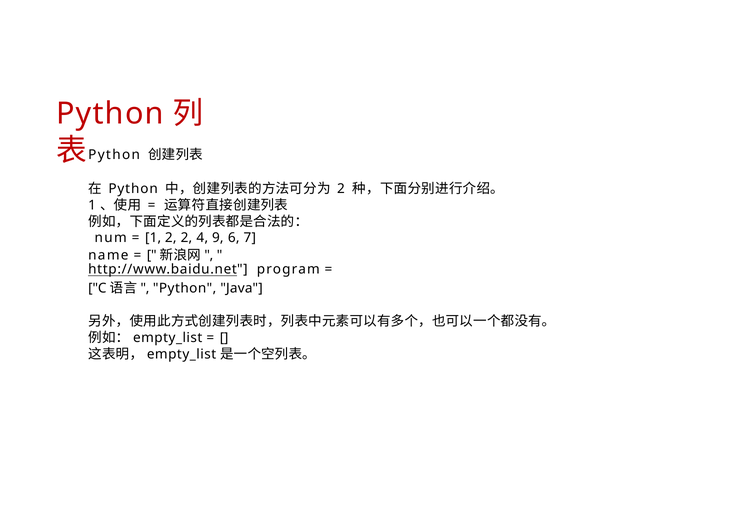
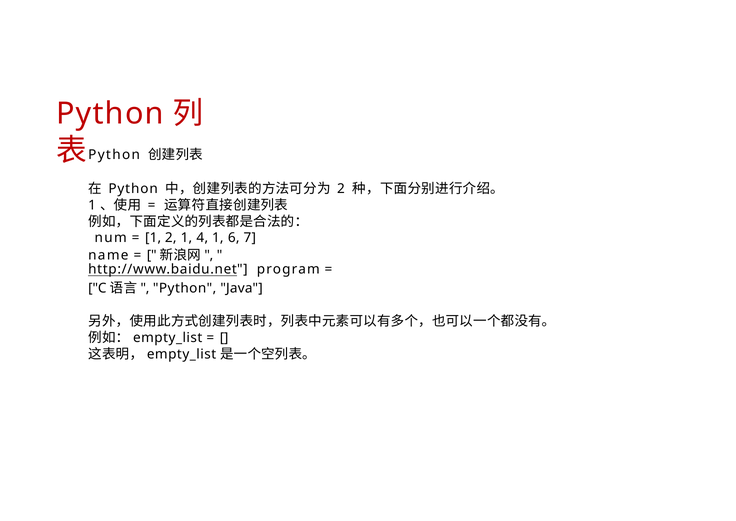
2 2: 2 -> 1 (186, 238)
4 9: 9 -> 1 (218, 238)
